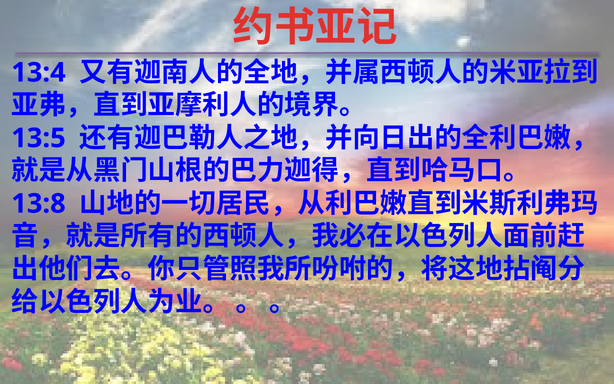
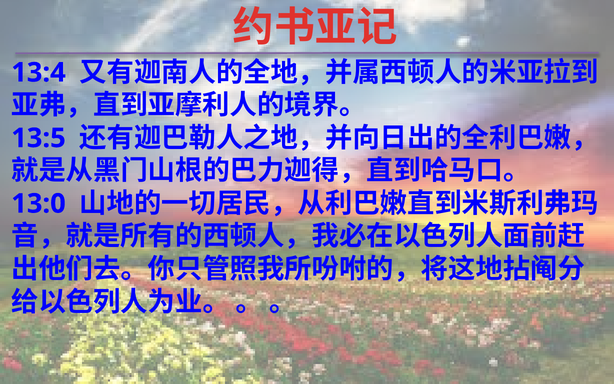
13:8: 13:8 -> 13:0 (39, 204)
